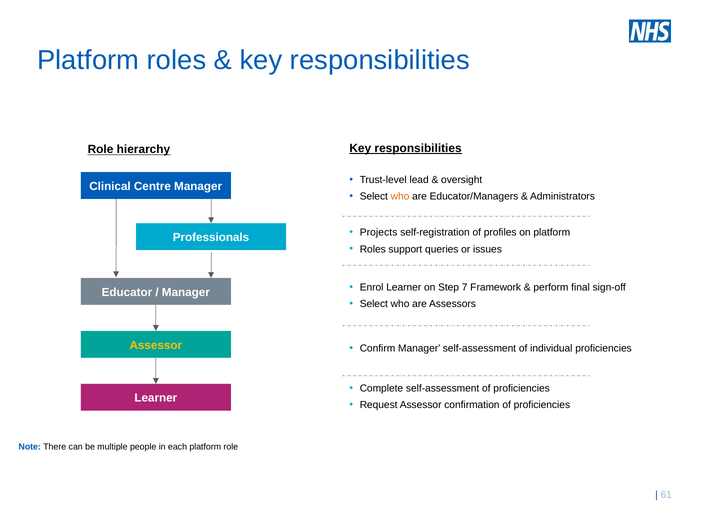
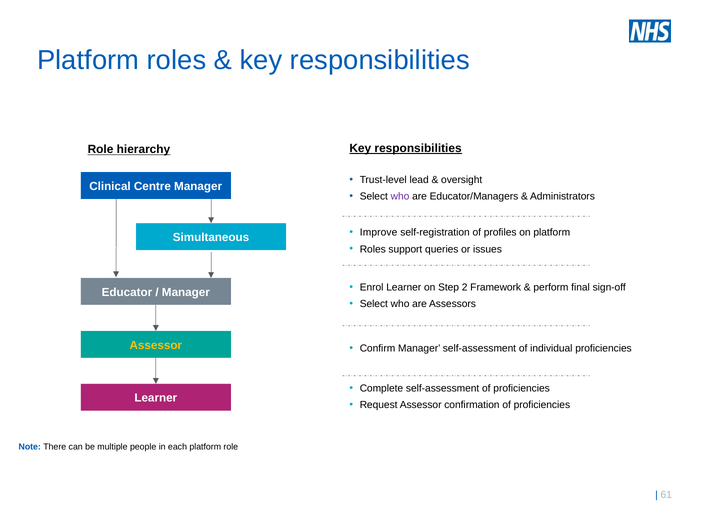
who colour: orange -> purple (400, 196)
Projects: Projects -> Improve (379, 232)
Professionals: Professionals -> Simultaneous (211, 237)
7: 7 -> 2 (465, 287)
